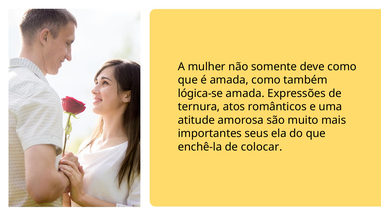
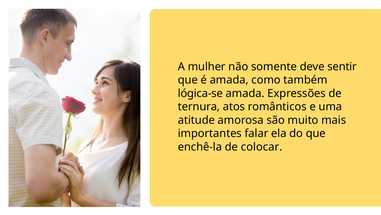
deve como: como -> sentir (342, 66)
seus: seus -> falar (257, 133)
